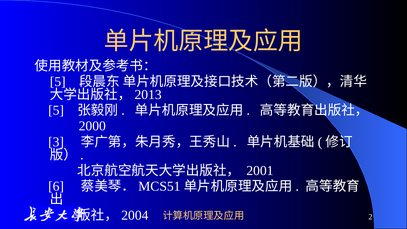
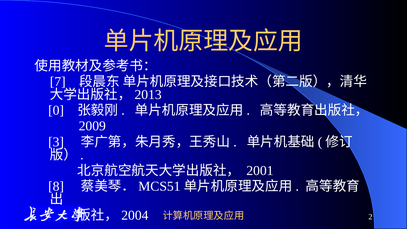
5: 5 -> 7 (58, 82)
5: 5 -> 0 (56, 110)
2000: 2000 -> 2009 (92, 126)
6: 6 -> 8 (56, 186)
